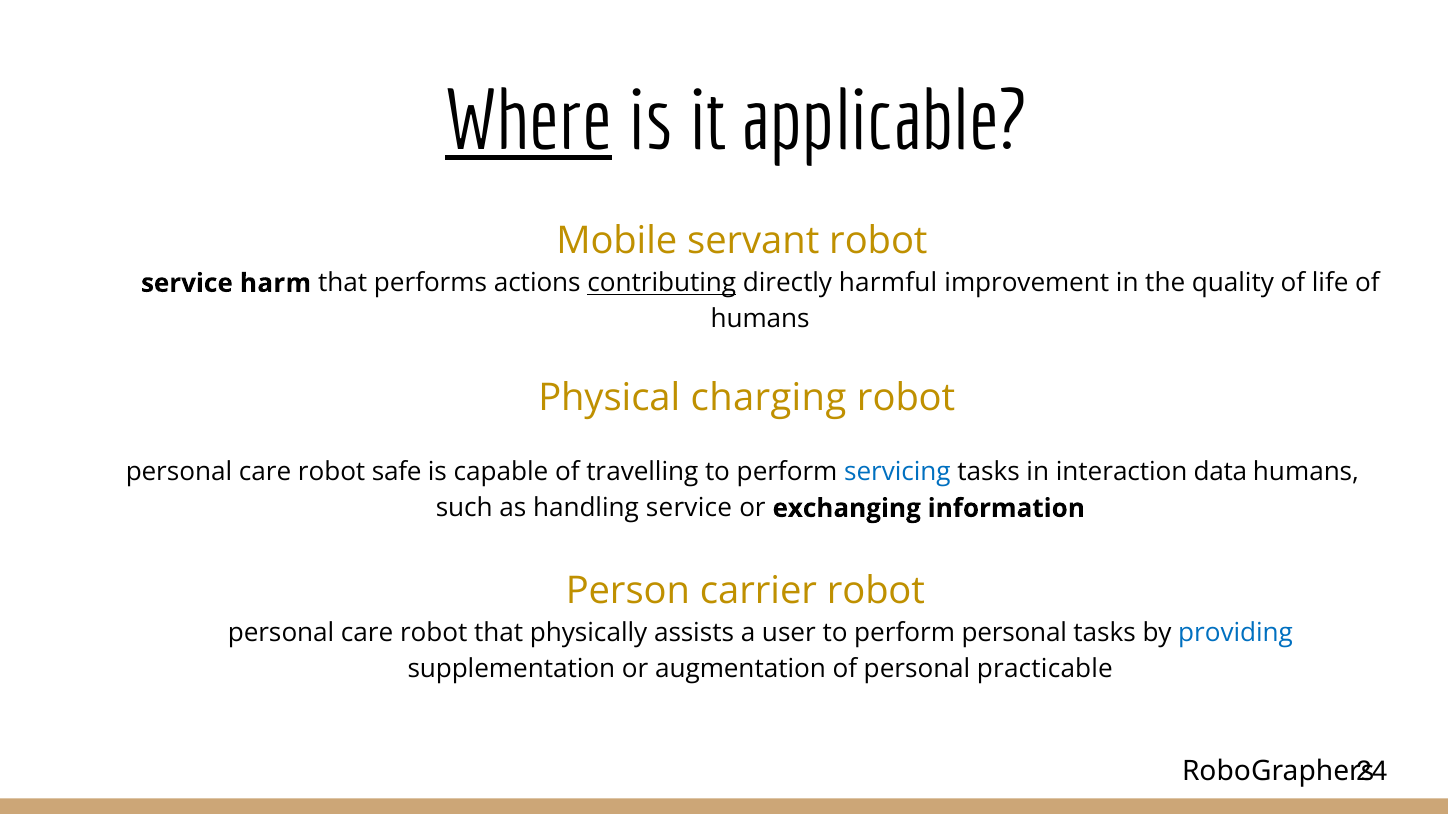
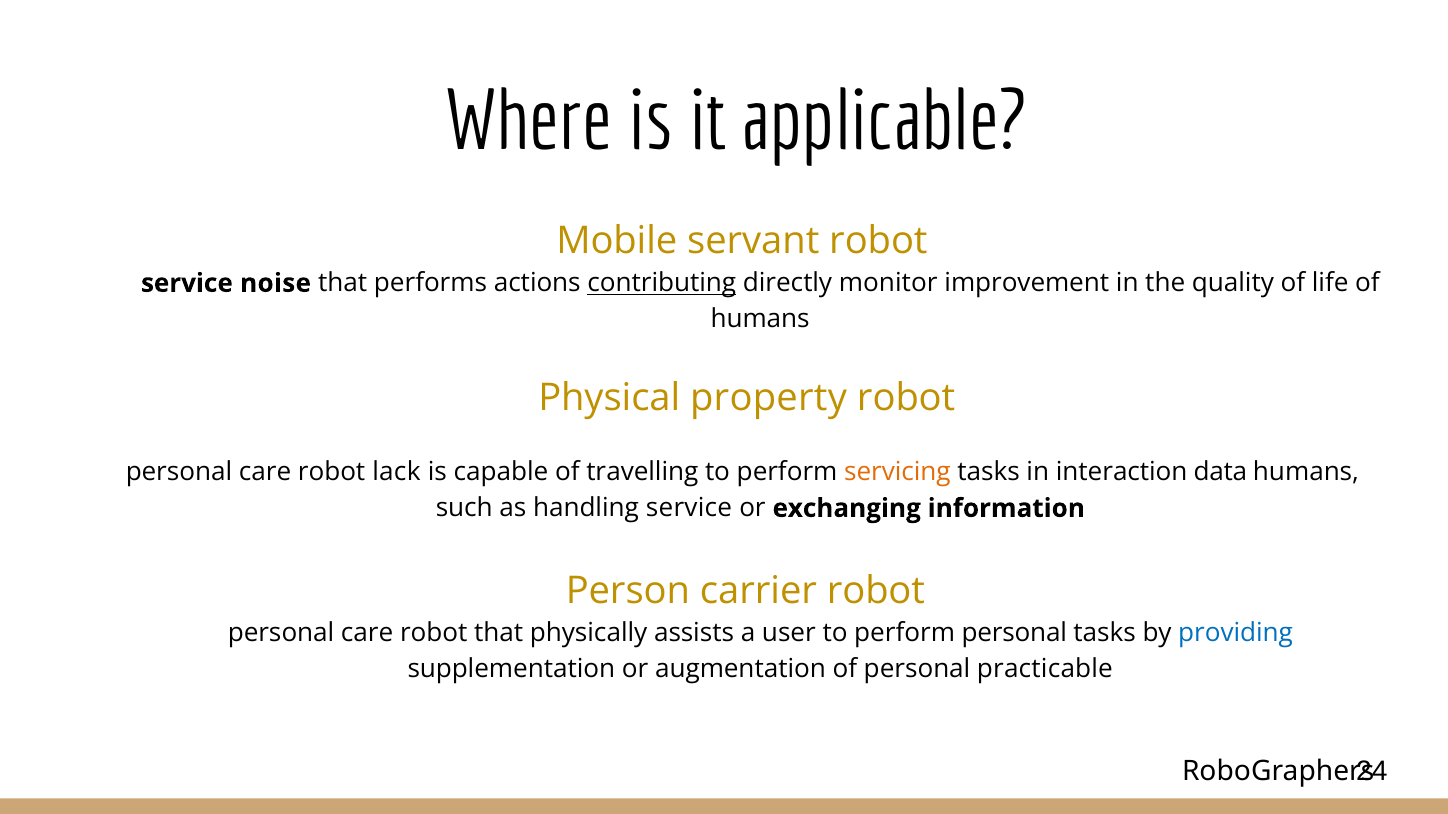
Where underline: present -> none (529, 121)
harm: harm -> noise (275, 283)
harmful: harmful -> monitor (888, 283)
charging: charging -> property (768, 398)
safe: safe -> lack (396, 473)
servicing colour: blue -> orange (897, 473)
